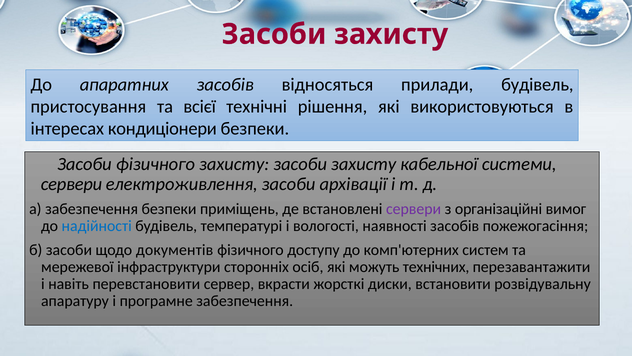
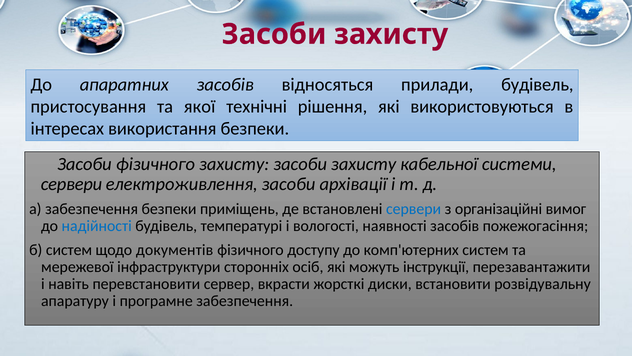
всієї: всієї -> якої (200, 106)
кондиціонери: кондиціонери -> використання (162, 129)
сервери colour: purple -> blue (414, 209)
б засоби: засоби -> систем (69, 249)
технічних: технічних -> інструкції (436, 267)
